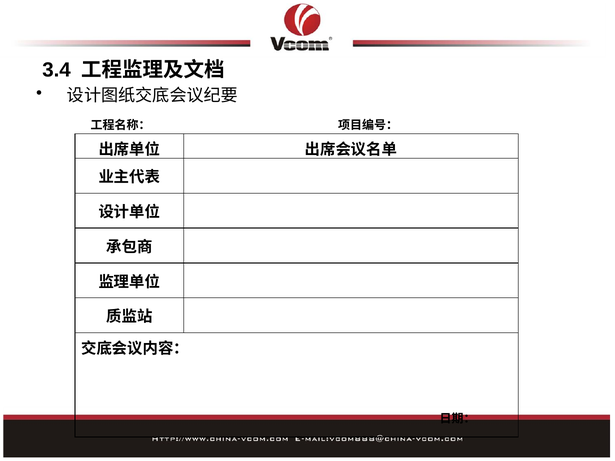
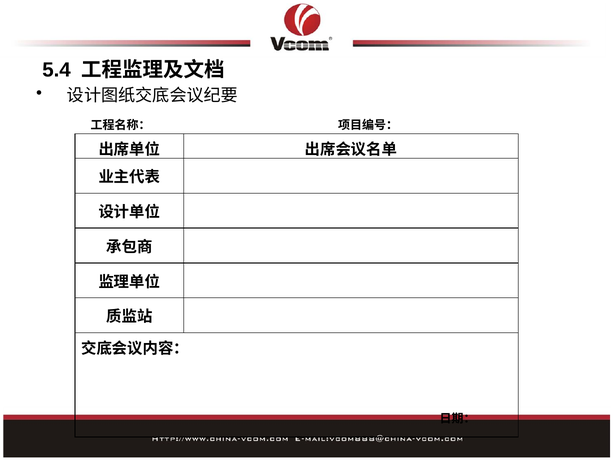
3.4: 3.4 -> 5.4 (57, 70)
